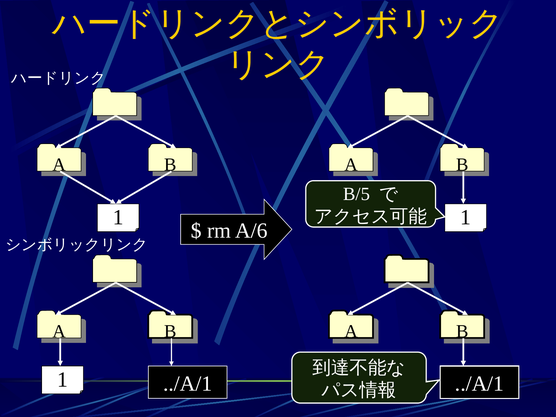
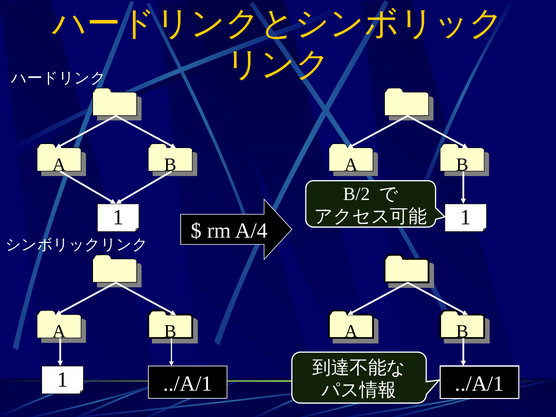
B/5: B/5 -> B/2 (357, 194)
A/6: A/6 -> A/4 (251, 231)
